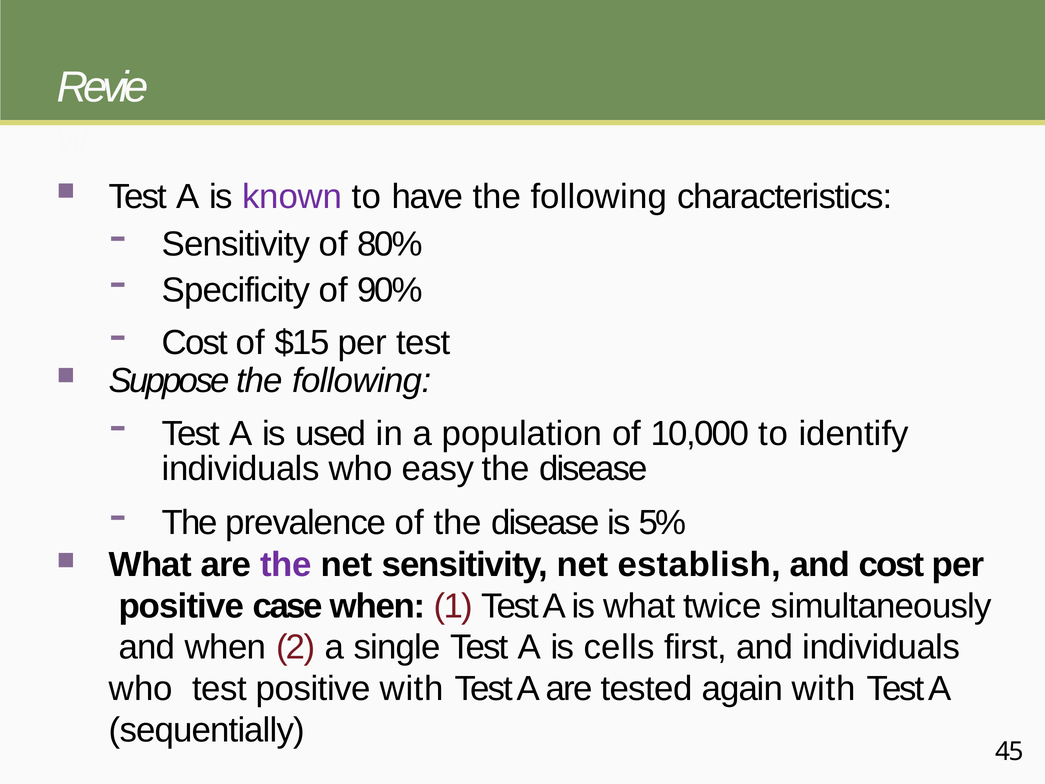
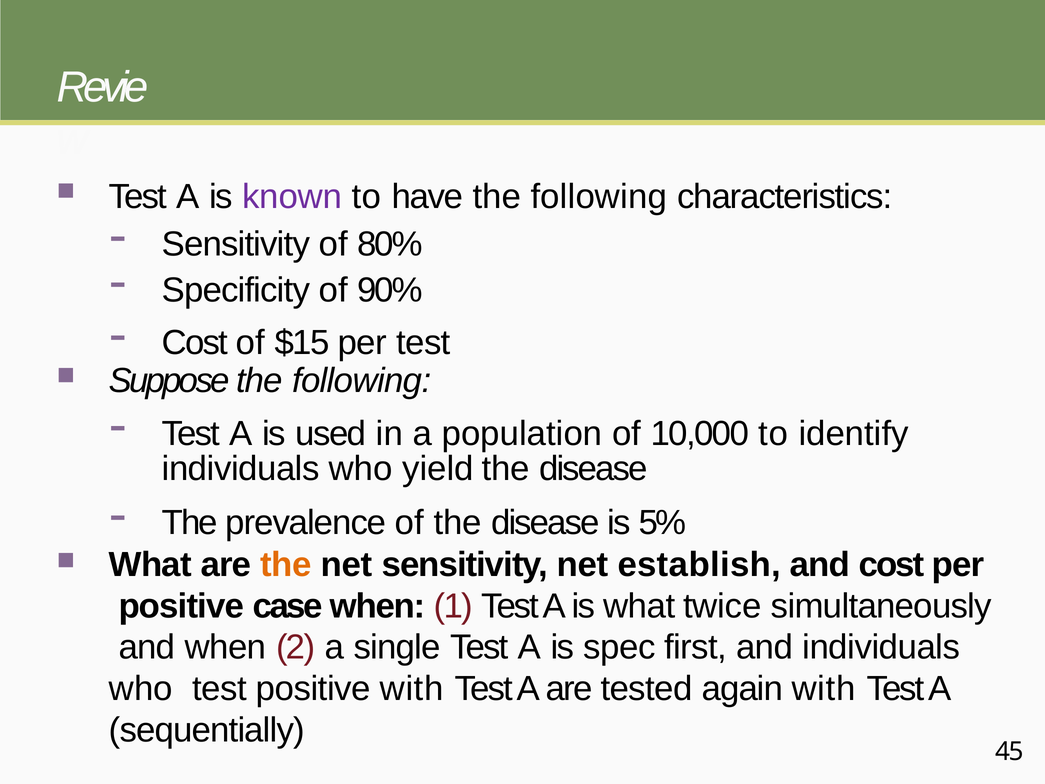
easy: easy -> yield (438, 469)
the colour: purple -> orange (286, 564)
cells: cells -> spec (619, 647)
